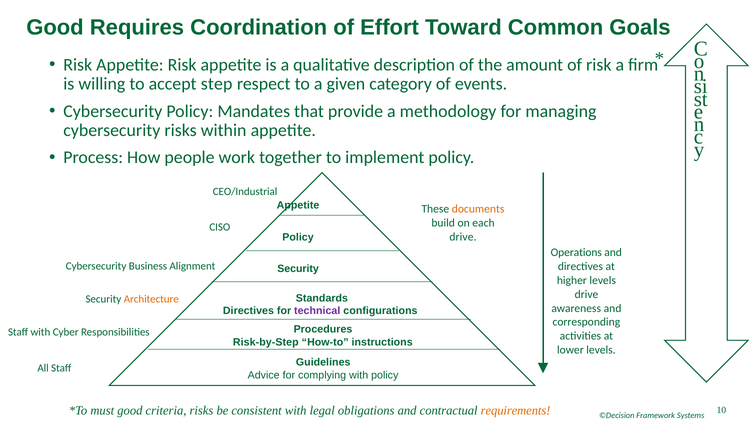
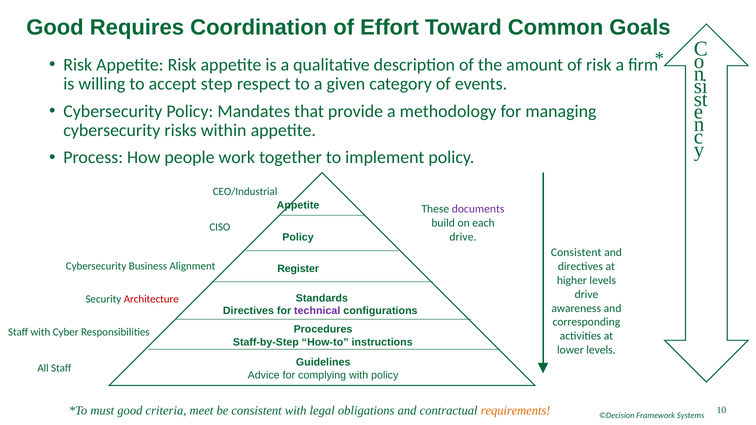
documents colour: orange -> purple (478, 209)
Operations: Operations -> Consistent (576, 253)
Security: Security -> Register (298, 269)
Architecture colour: orange -> red (151, 299)
Risk-by-Step: Risk-by-Step -> Staff-by-Step (266, 342)
criteria risks: risks -> meet (201, 411)
